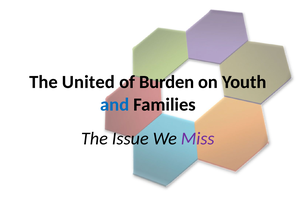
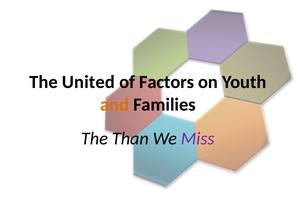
Burden: Burden -> Factors (167, 82)
and colour: blue -> orange (115, 105)
Issue: Issue -> Than (130, 139)
